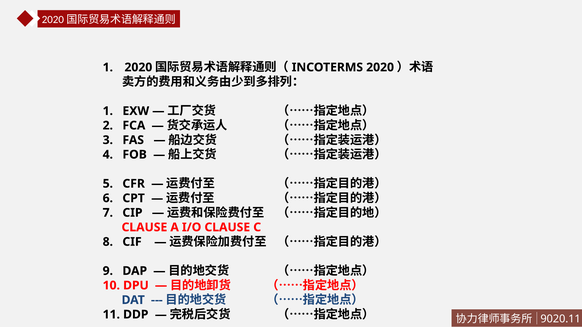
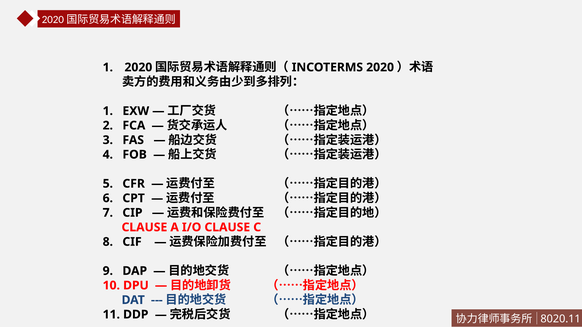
9020.11: 9020.11 -> 8020.11 (561, 319)
